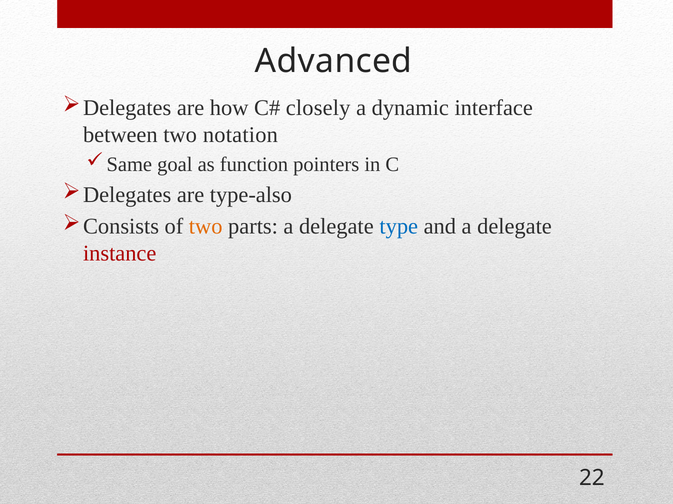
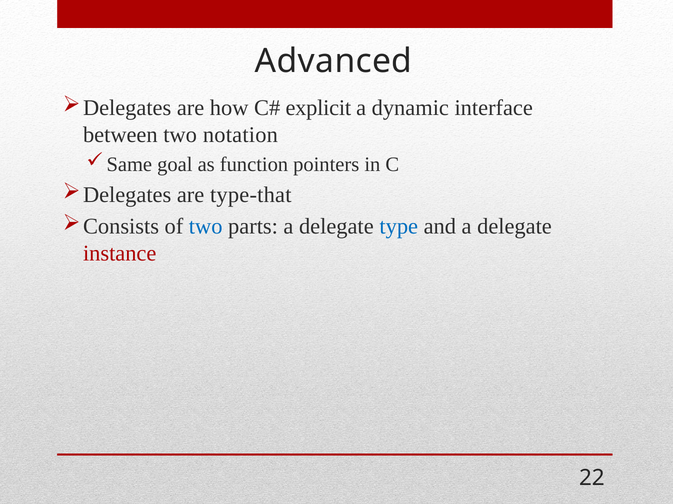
closely: closely -> explicit (318, 108)
type-also: type-also -> type-that (251, 195)
two colour: orange -> blue (206, 227)
